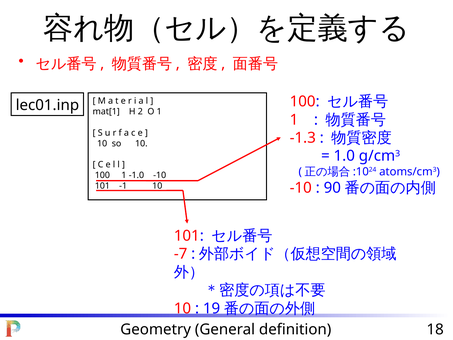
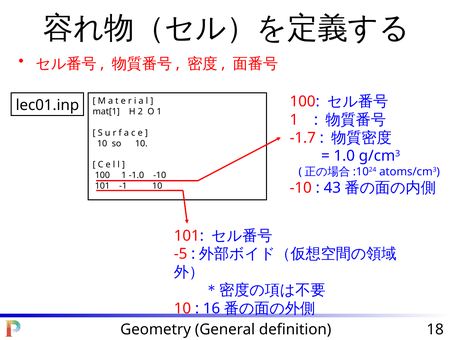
-1.3: -1.3 -> -1.7 (303, 138)
90: 90 -> 43 (332, 188)
-7: -7 -> -5 (181, 254)
19: 19 -> 16 (212, 308)
